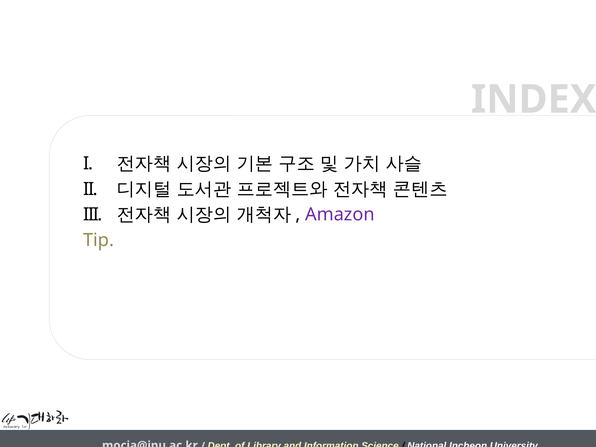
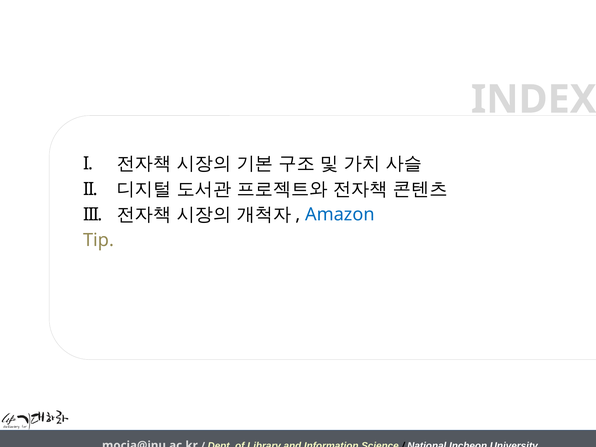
Amazon colour: purple -> blue (340, 215)
